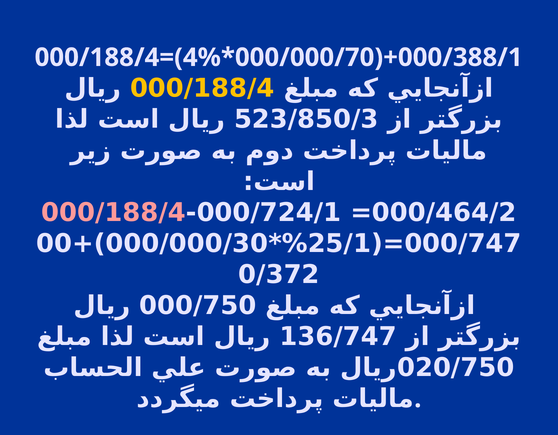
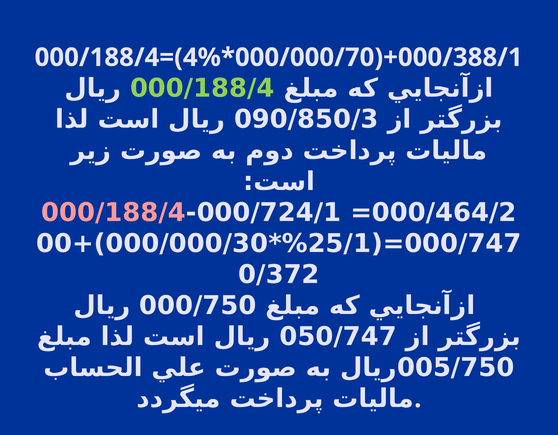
000/188/4 colour: yellow -> light green (202, 88)
523/850/3: 523/850/3 -> 090/850/3 (306, 119)
136/747: 136/747 -> 050/747 (338, 336)
020/750: 020/750 -> 005/750 (456, 367)
